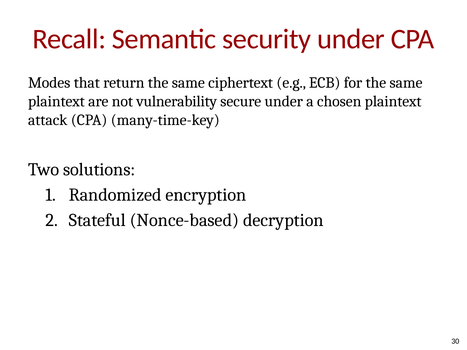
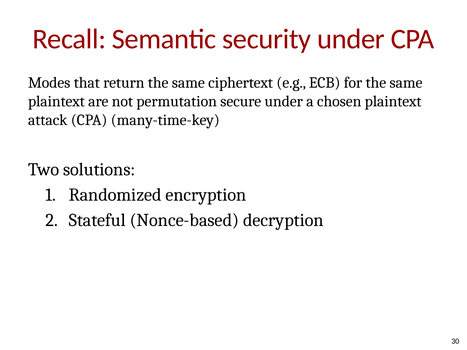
vulnerability: vulnerability -> permutation (177, 101)
